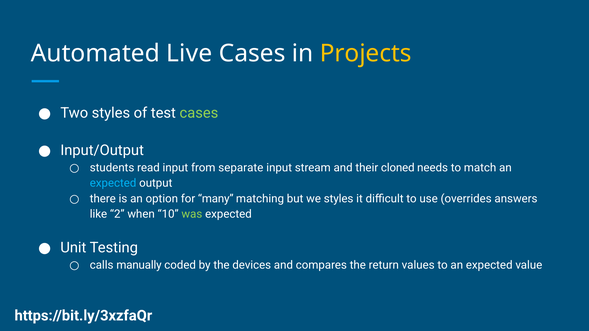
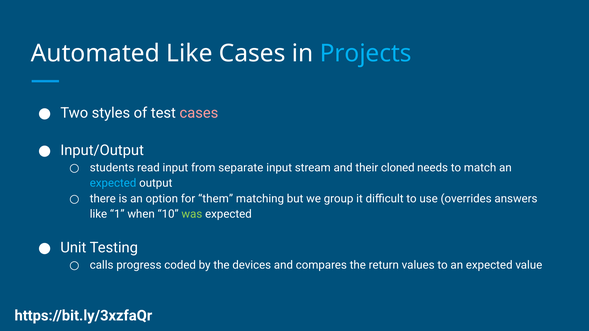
Automated Live: Live -> Like (189, 53)
Projects colour: yellow -> light blue (366, 53)
cases colour: light green -> pink (199, 113)
many: many -> them (216, 199)
we styles: styles -> group (339, 199)
2: 2 -> 1 (117, 214)
manually: manually -> progress (139, 265)
